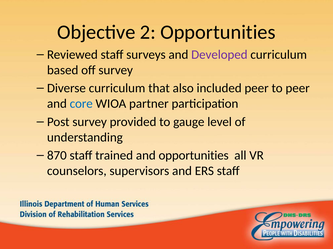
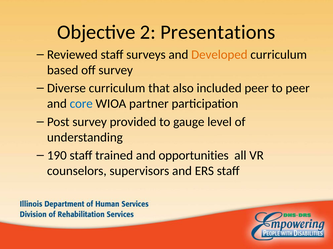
2 Opportunities: Opportunities -> Presentations (218, 32)
Developed colour: purple -> orange (219, 55)
870: 870 -> 190 (57, 156)
